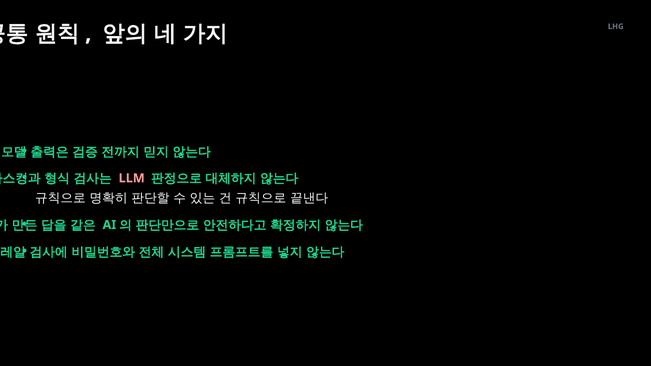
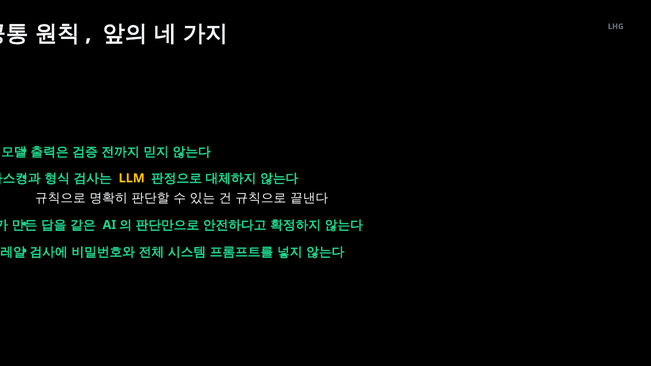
LLM colour: pink -> yellow (132, 178)
